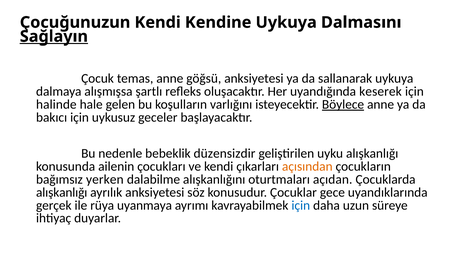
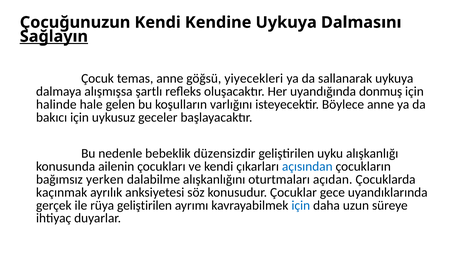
göğsü anksiyetesi: anksiyetesi -> yiyecekleri (254, 79)
keserek: keserek -> donmuş (381, 92)
Böylece underline: present -> none (343, 104)
açısından colour: orange -> blue (307, 167)
alışkanlığı: alışkanlığı -> kaçınmak (62, 192)
rüya uyanmaya: uyanmaya -> geliştirilen (145, 205)
